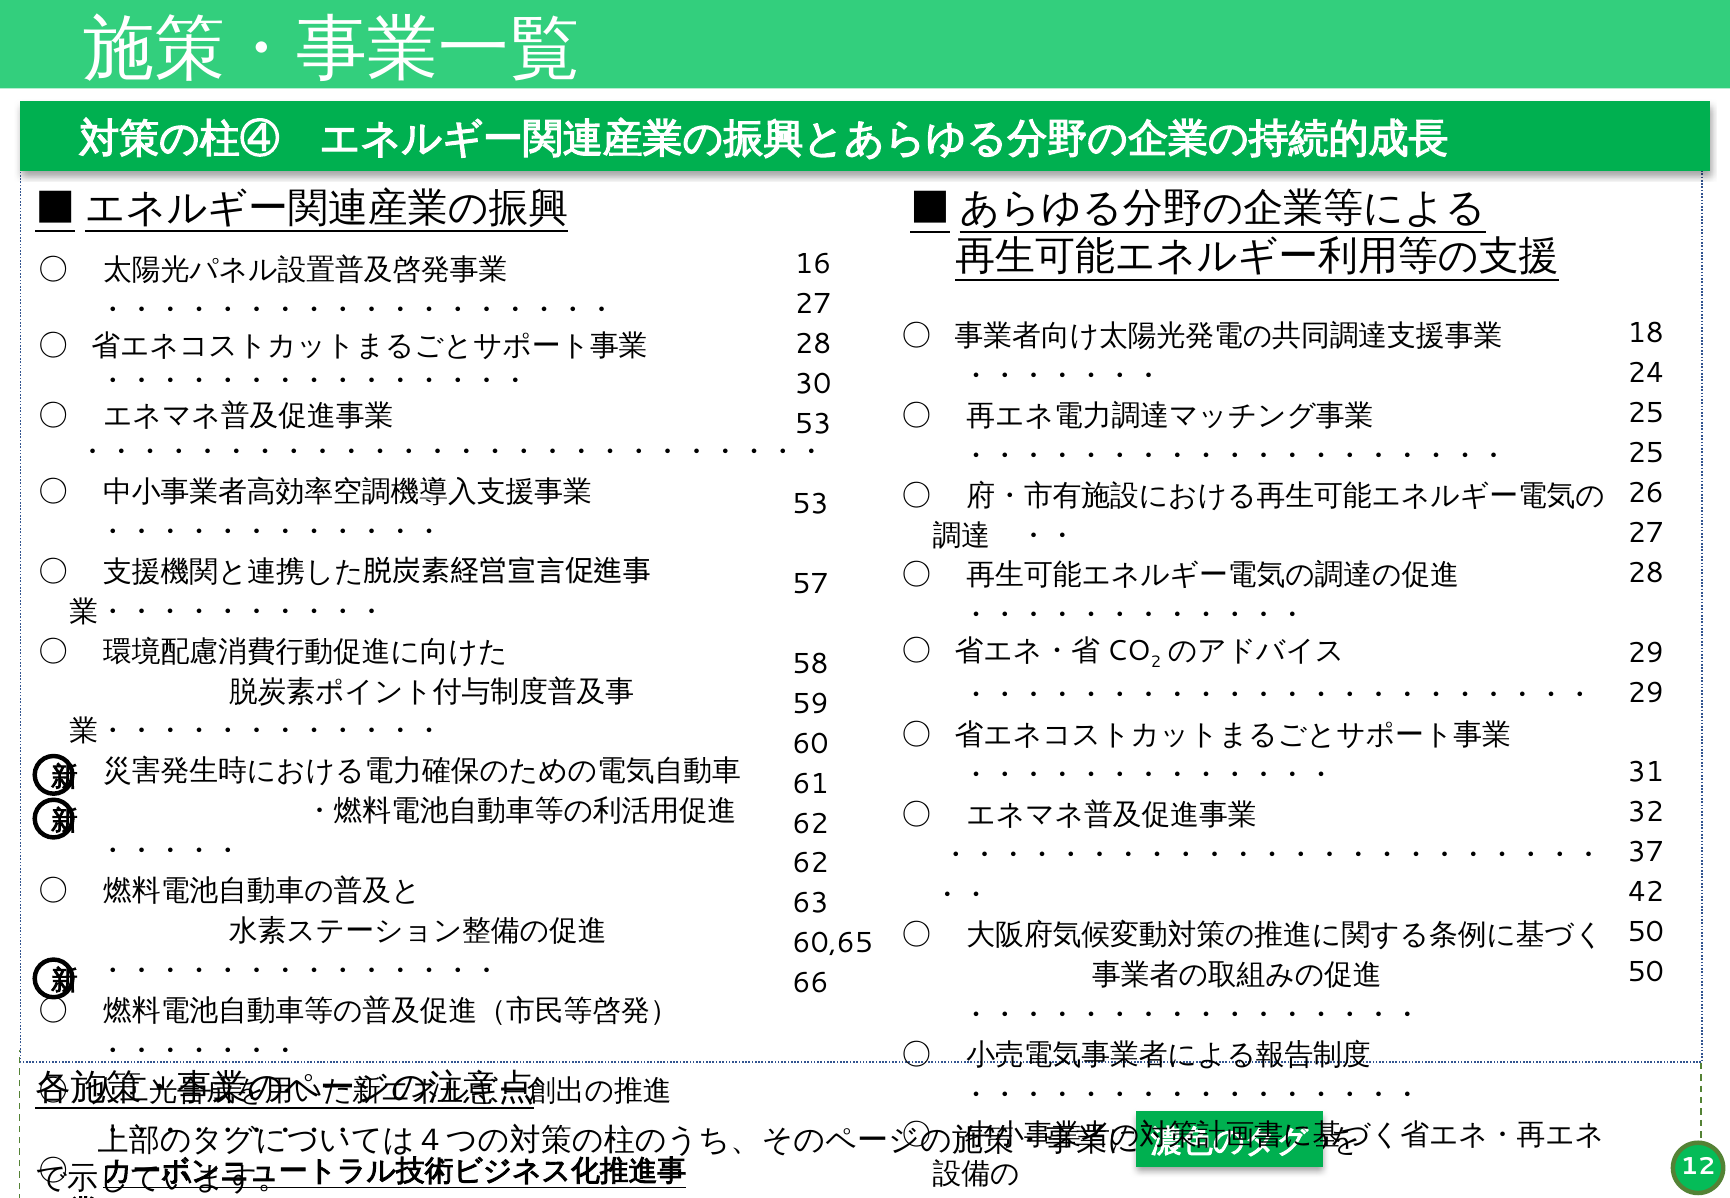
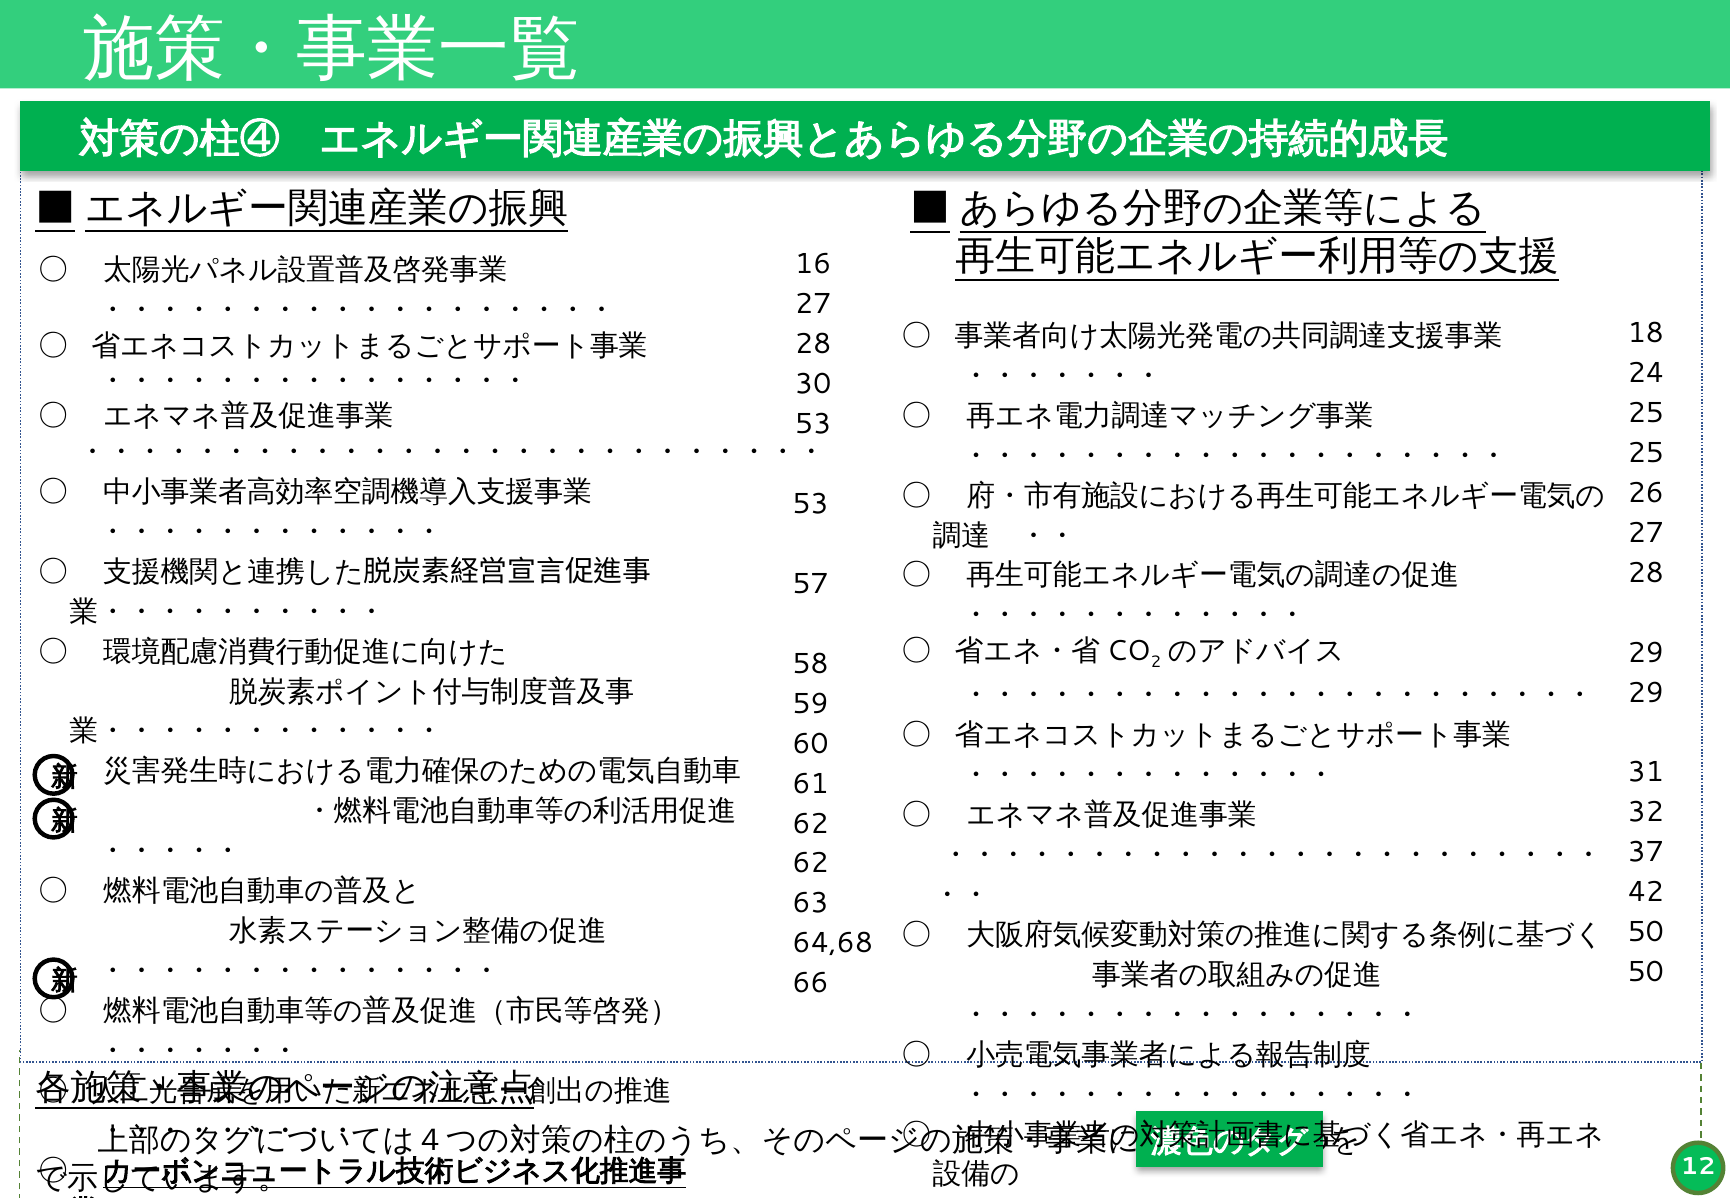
60,65: 60,65 -> 64,68 (833, 943)
